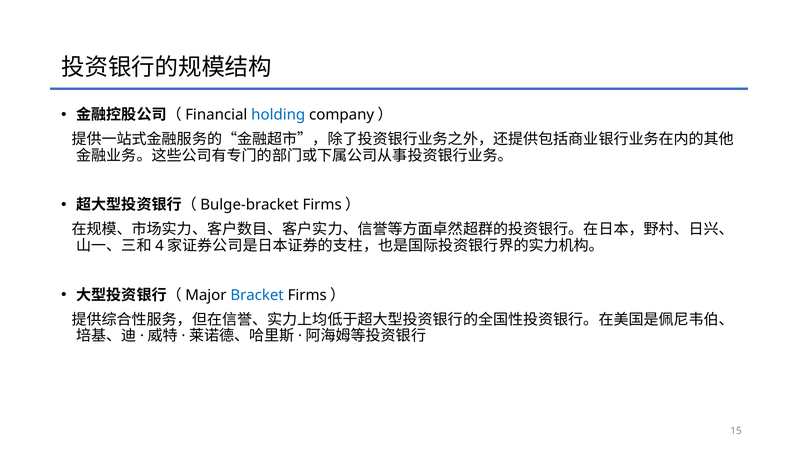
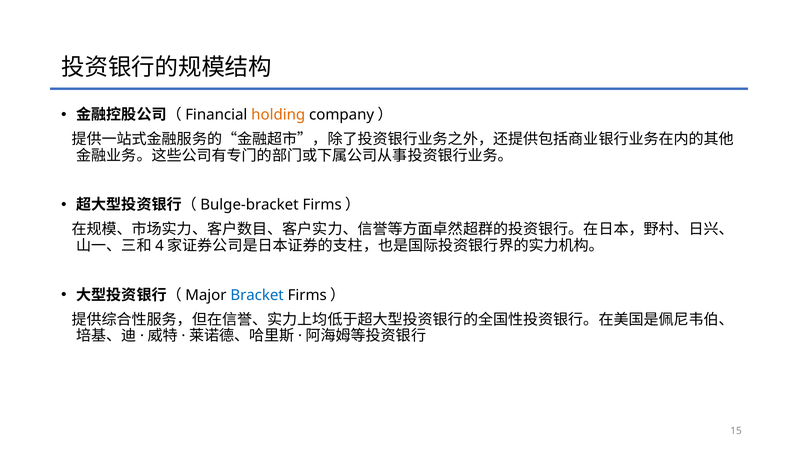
holding colour: blue -> orange (278, 115)
